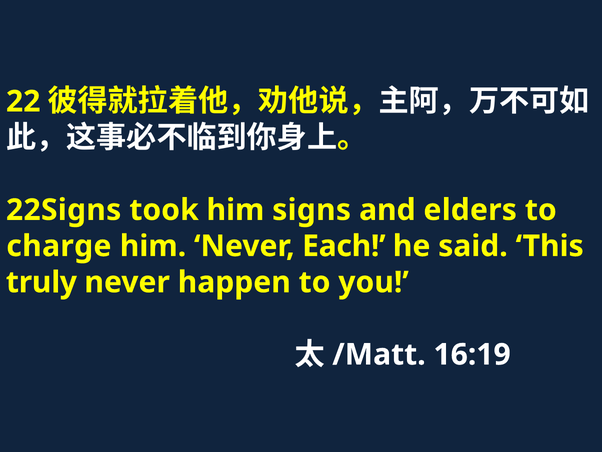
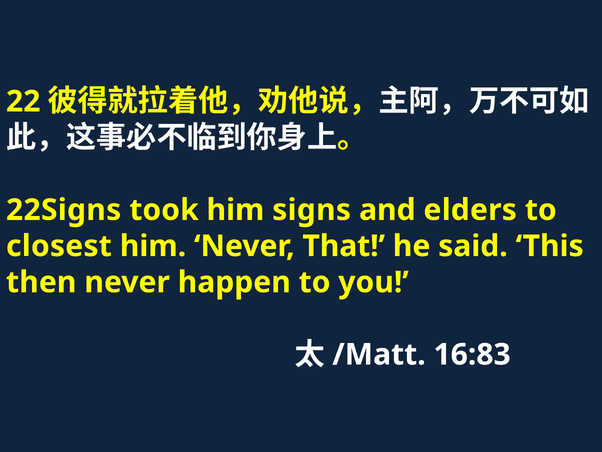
charge: charge -> closest (59, 246)
Each: Each -> That (344, 246)
truly: truly -> then (41, 282)
16:19: 16:19 -> 16:83 (472, 354)
